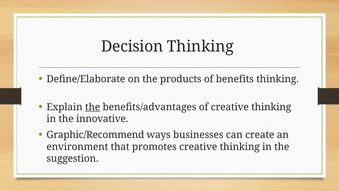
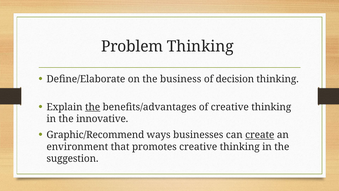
Decision: Decision -> Problem (132, 47)
products: products -> business (181, 79)
benefits: benefits -> decision (235, 79)
create underline: none -> present (260, 135)
